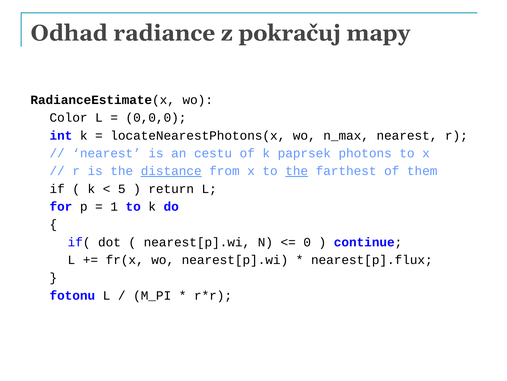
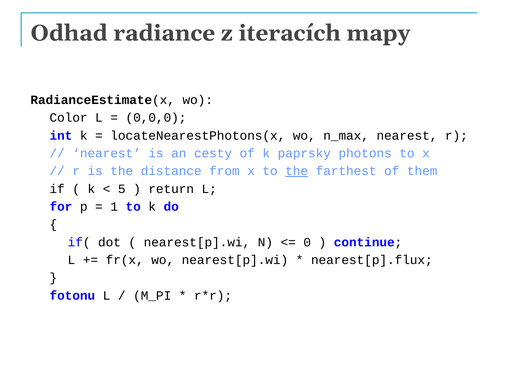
pokračuj: pokračuj -> iteracích (290, 33)
cestu: cestu -> cesty (213, 153)
paprsek: paprsek -> paprsky (304, 153)
distance underline: present -> none (171, 171)
